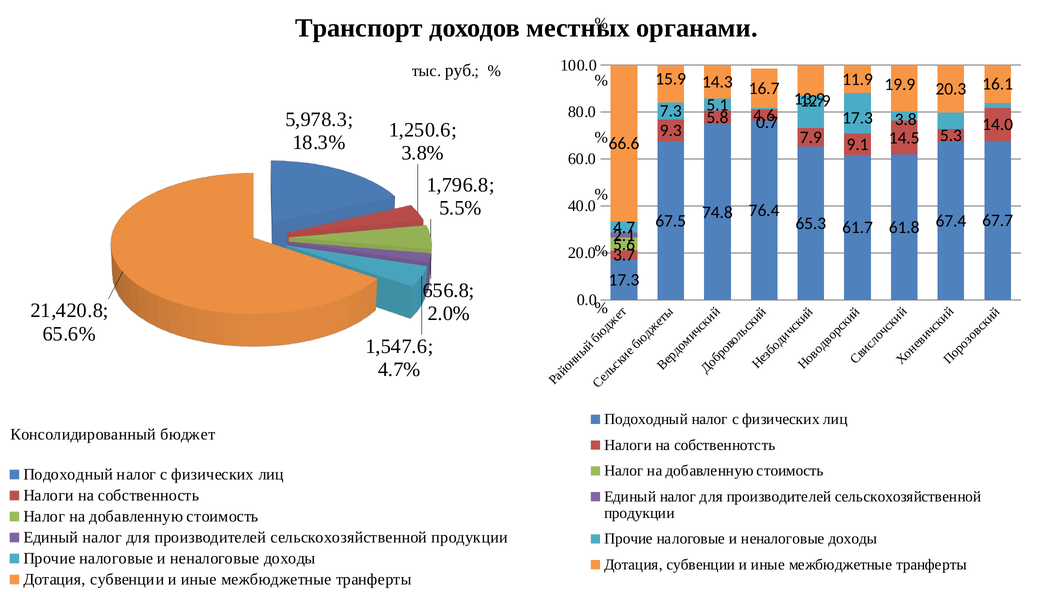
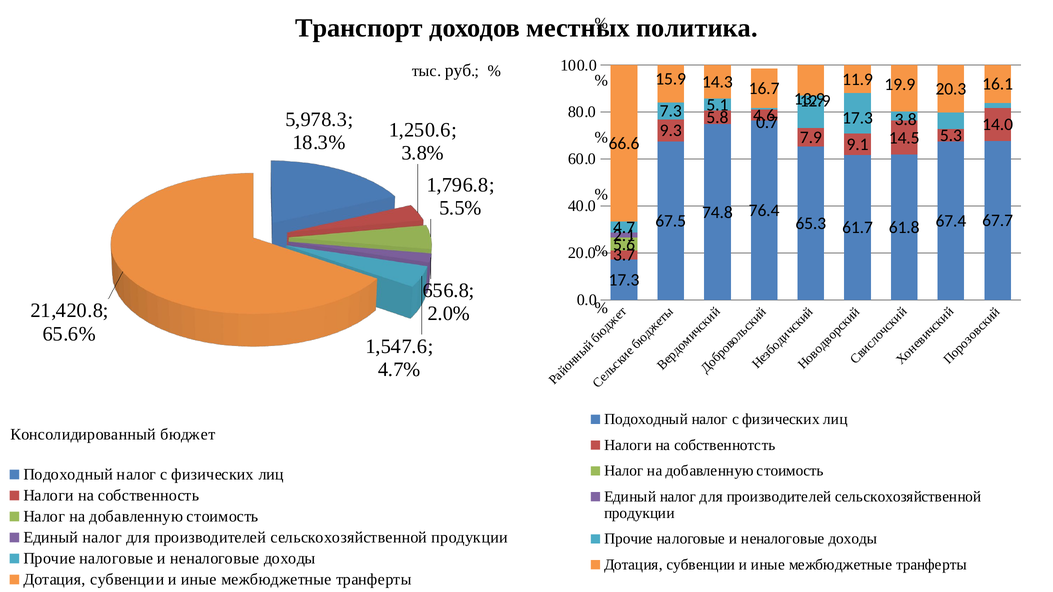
органами: органами -> политика (697, 28)
